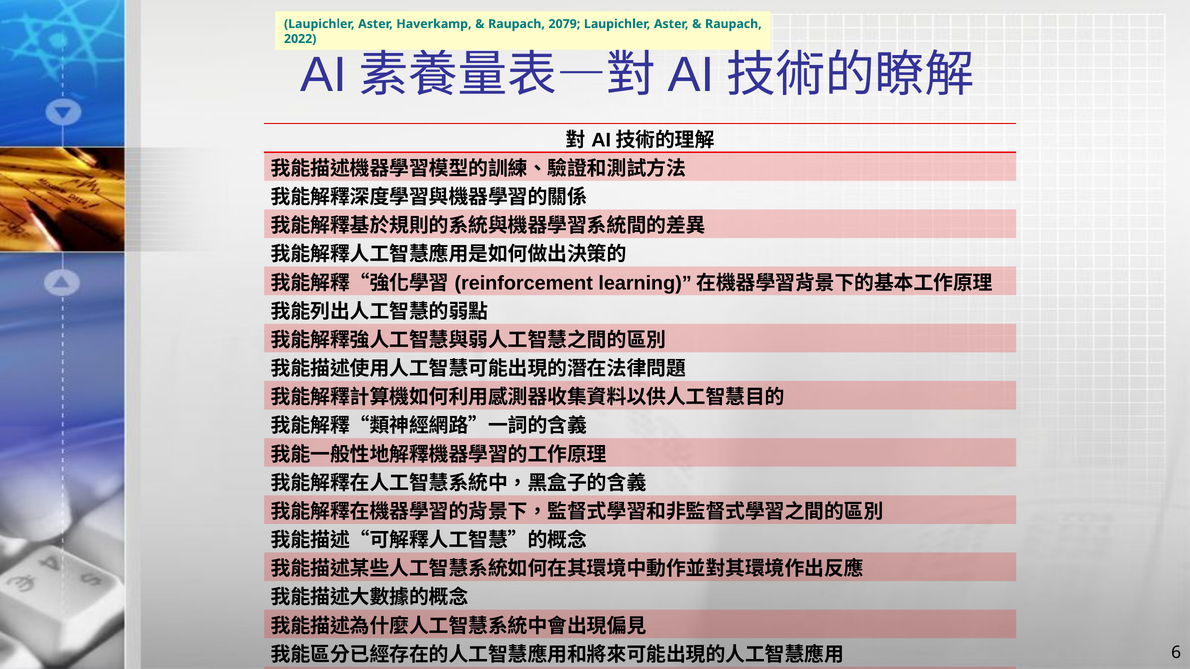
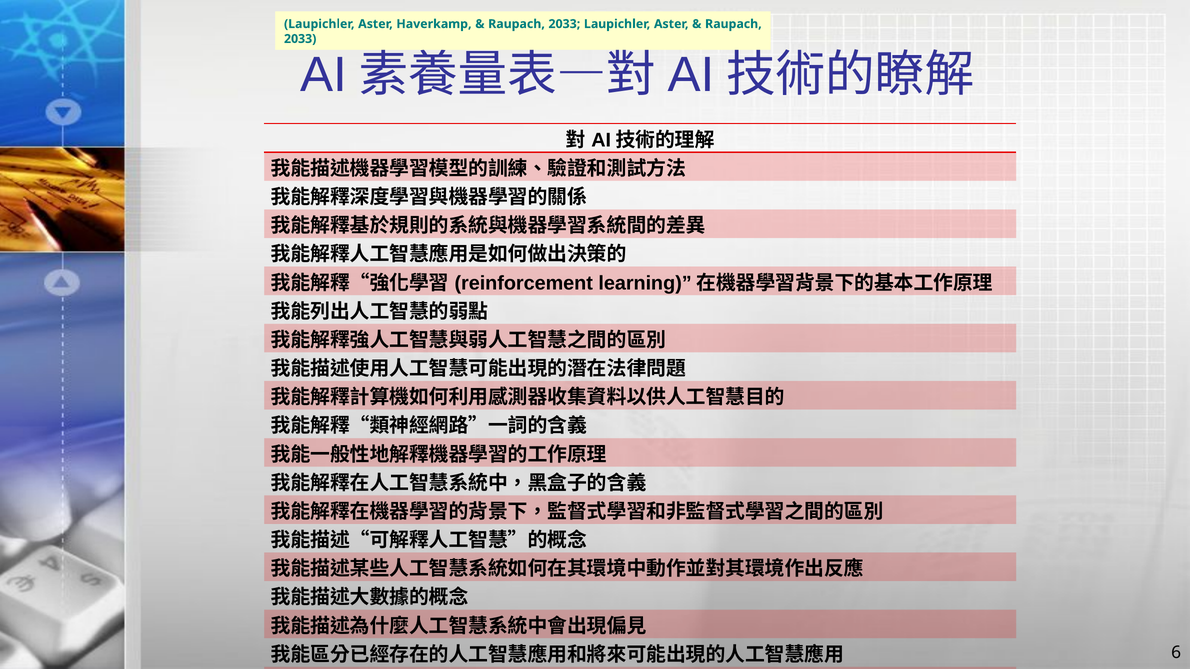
2079: 2079 -> 2033 (564, 24)
2022: 2022 -> 2033 (300, 39)
